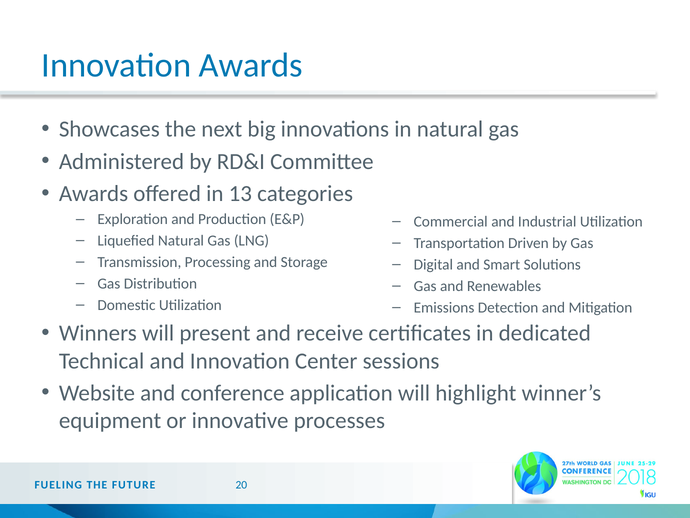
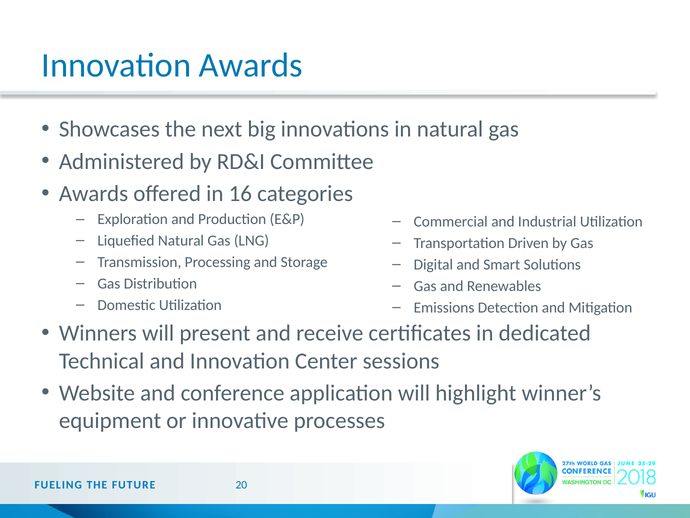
13: 13 -> 16 (240, 194)
